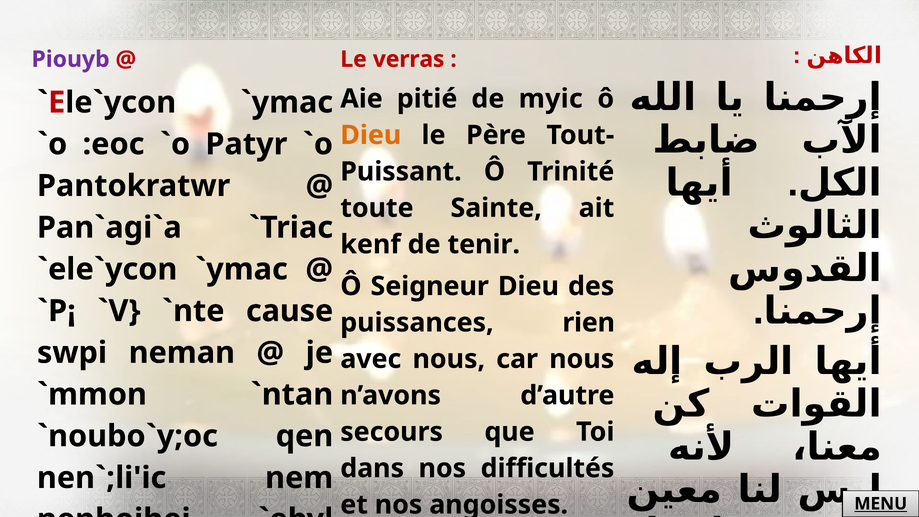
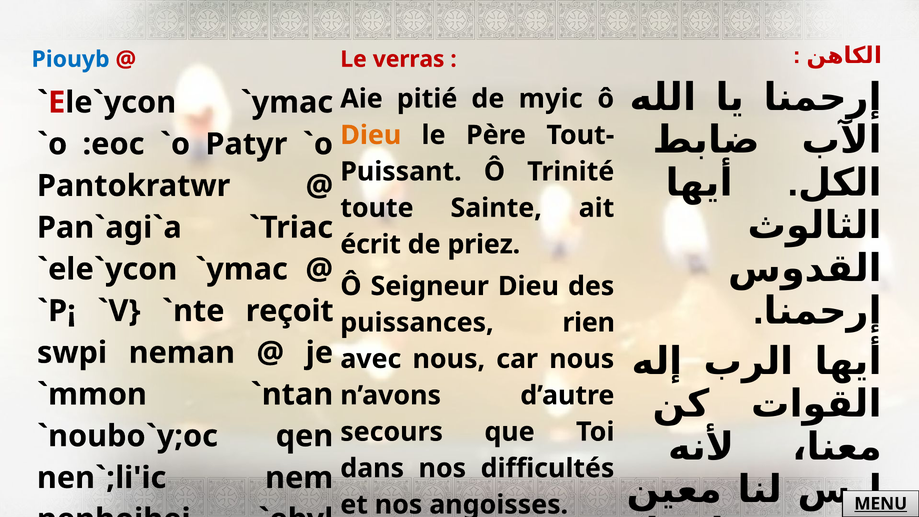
Piouyb colour: purple -> blue (71, 59)
kenf: kenf -> écrit (371, 244)
tenir: tenir -> priez (484, 244)
cause: cause -> reçoit (290, 311)
